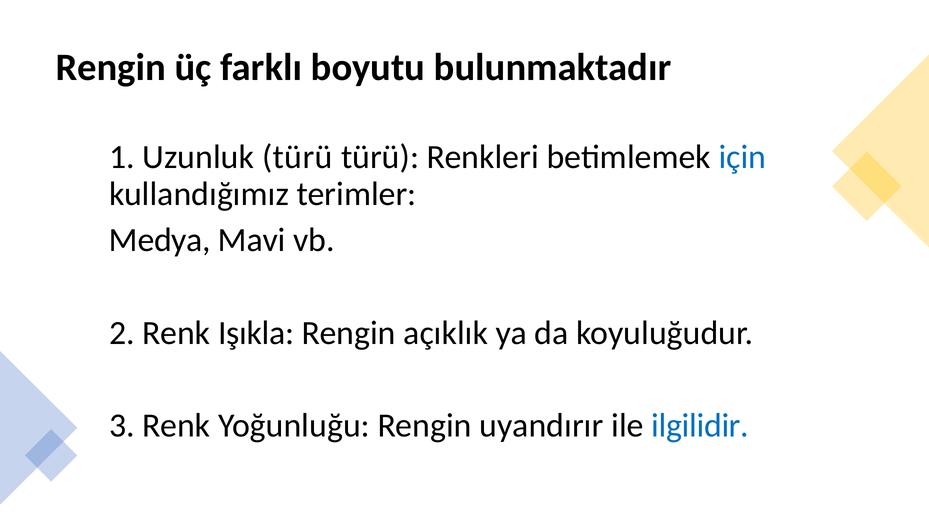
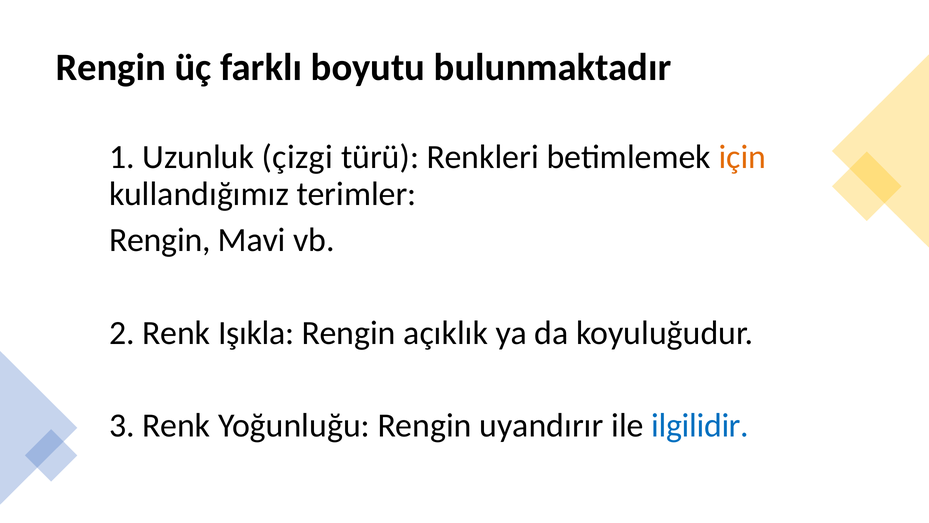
Uzunluk türü: türü -> çizgi (297, 157)
için colour: blue -> orange (742, 157)
Medya: Medya -> Rengin (160, 240)
